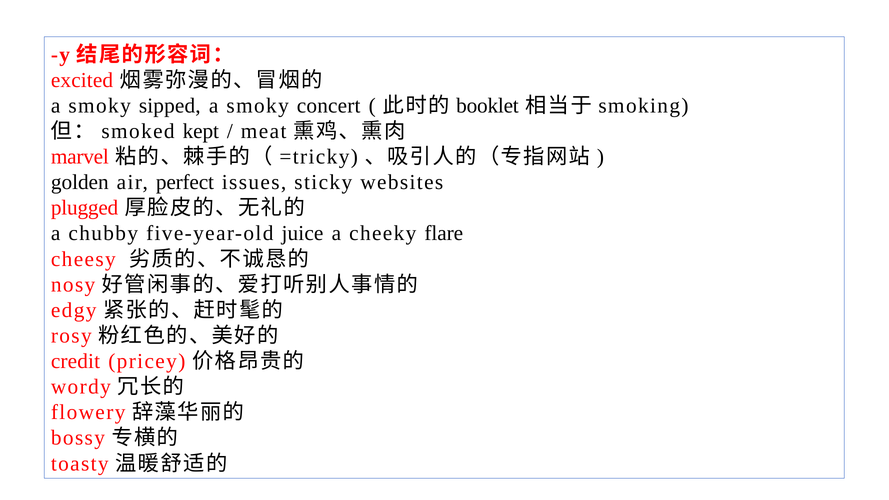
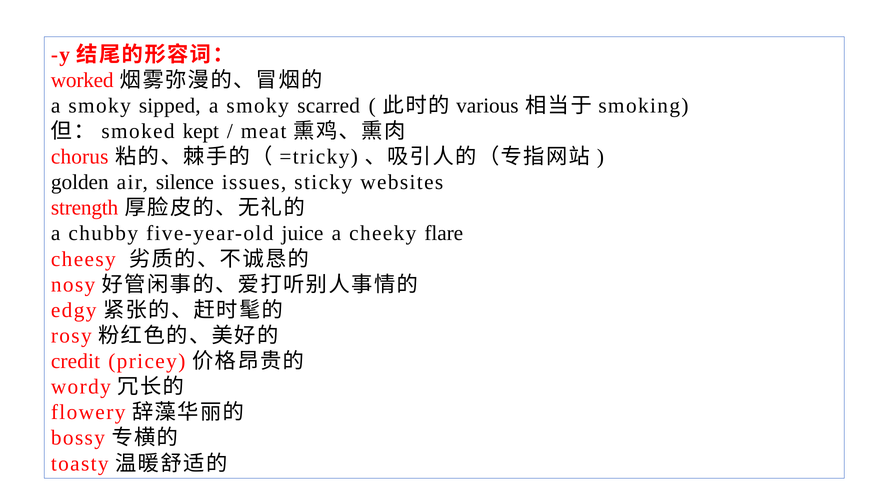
excited: excited -> worked (82, 80)
concert: concert -> scarred (329, 106)
booklet: booklet -> various (487, 106)
marvel: marvel -> chorus (80, 157)
perfect: perfect -> silence (185, 182)
plugged: plugged -> strength (85, 208)
